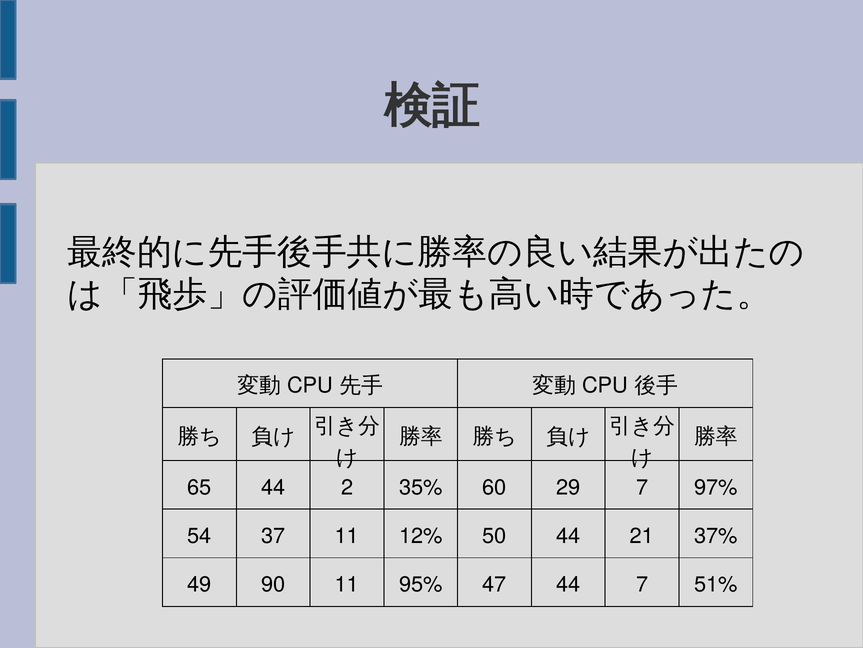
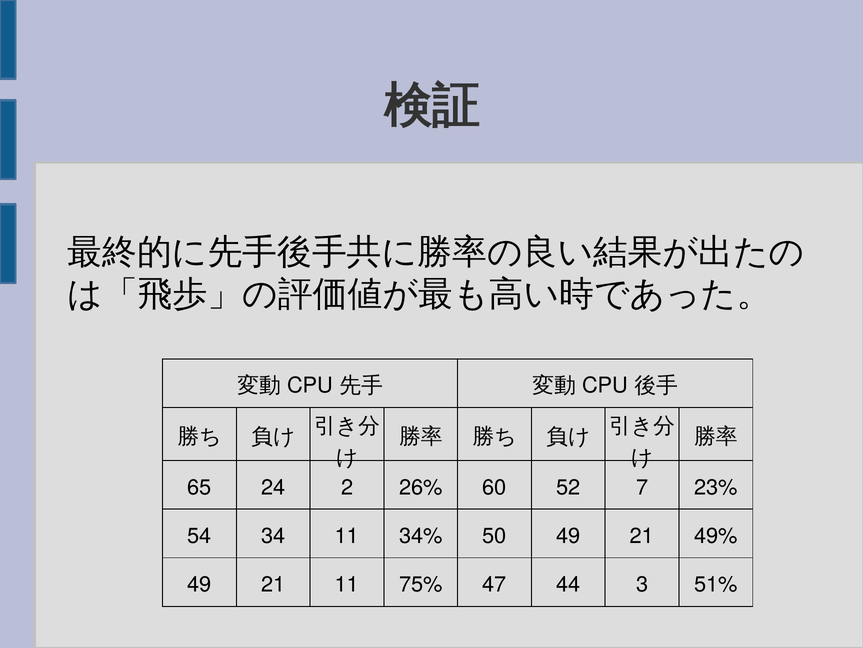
65 44: 44 -> 24 (273, 487)
35%: 35% -> 26% (421, 487)
29: 29 -> 52 (568, 487)
97%: 97% -> 23% (716, 487)
37: 37 -> 34 (273, 536)
12%: 12% -> 34% (421, 536)
50 44: 44 -> 49 (568, 536)
37%: 37% -> 49% (716, 536)
90: 90 -> 21 (273, 584)
95%: 95% -> 75% (421, 584)
44 7: 7 -> 3 (642, 584)
